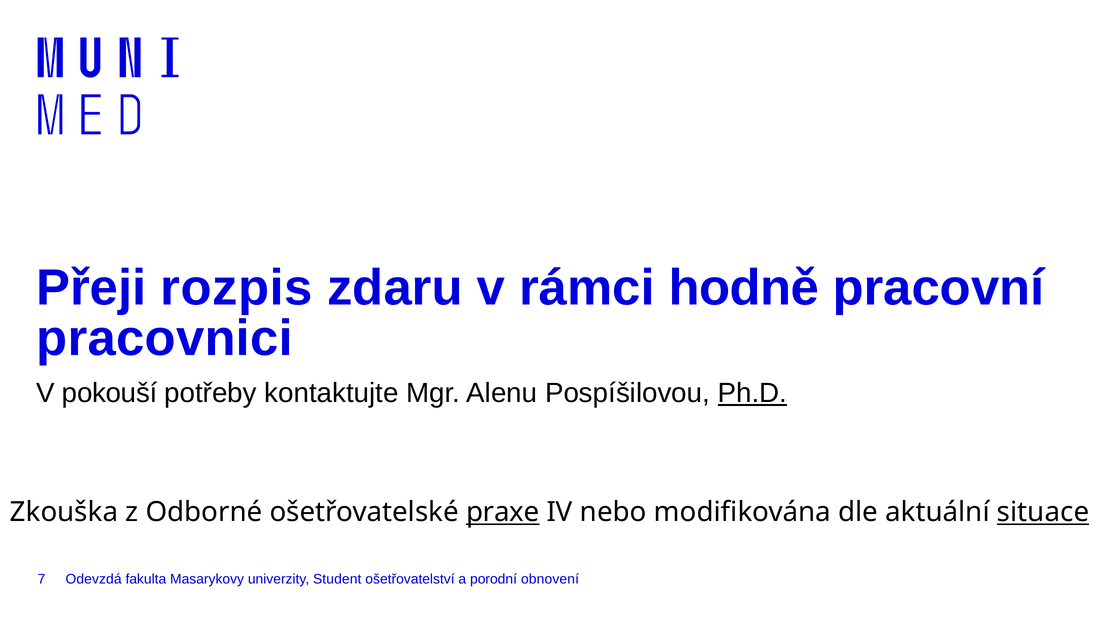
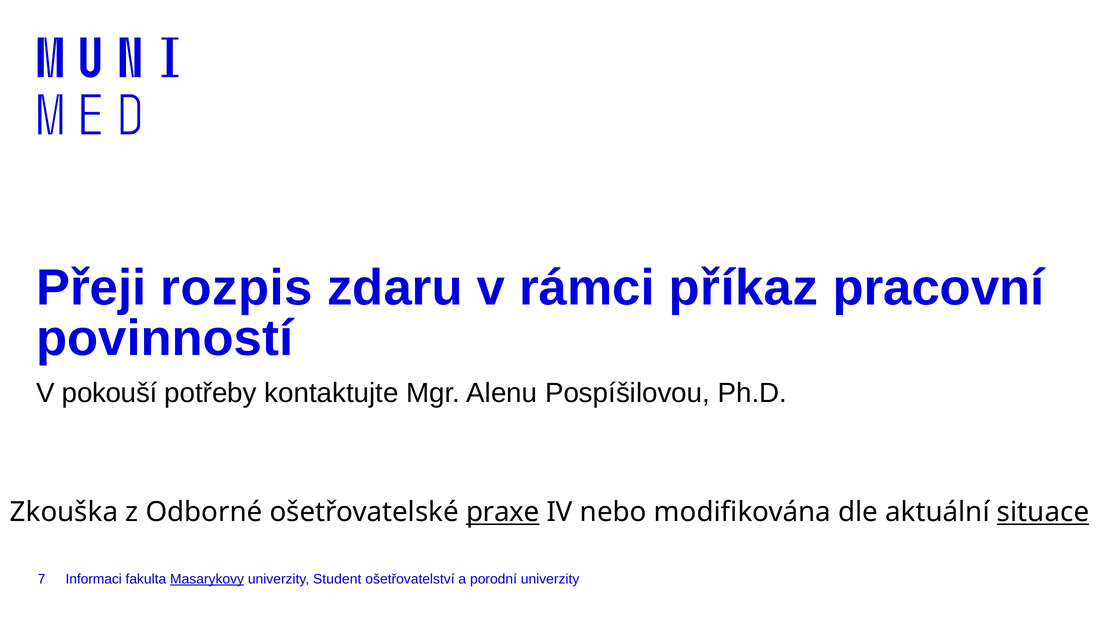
hodně: hodně -> příkaz (743, 288)
pracovnici: pracovnici -> povinností (165, 339)
Ph.D underline: present -> none (752, 393)
Odevzdá: Odevzdá -> Informaci (94, 579)
Masarykovy underline: none -> present (207, 579)
porodní obnovení: obnovení -> univerzity (550, 579)
